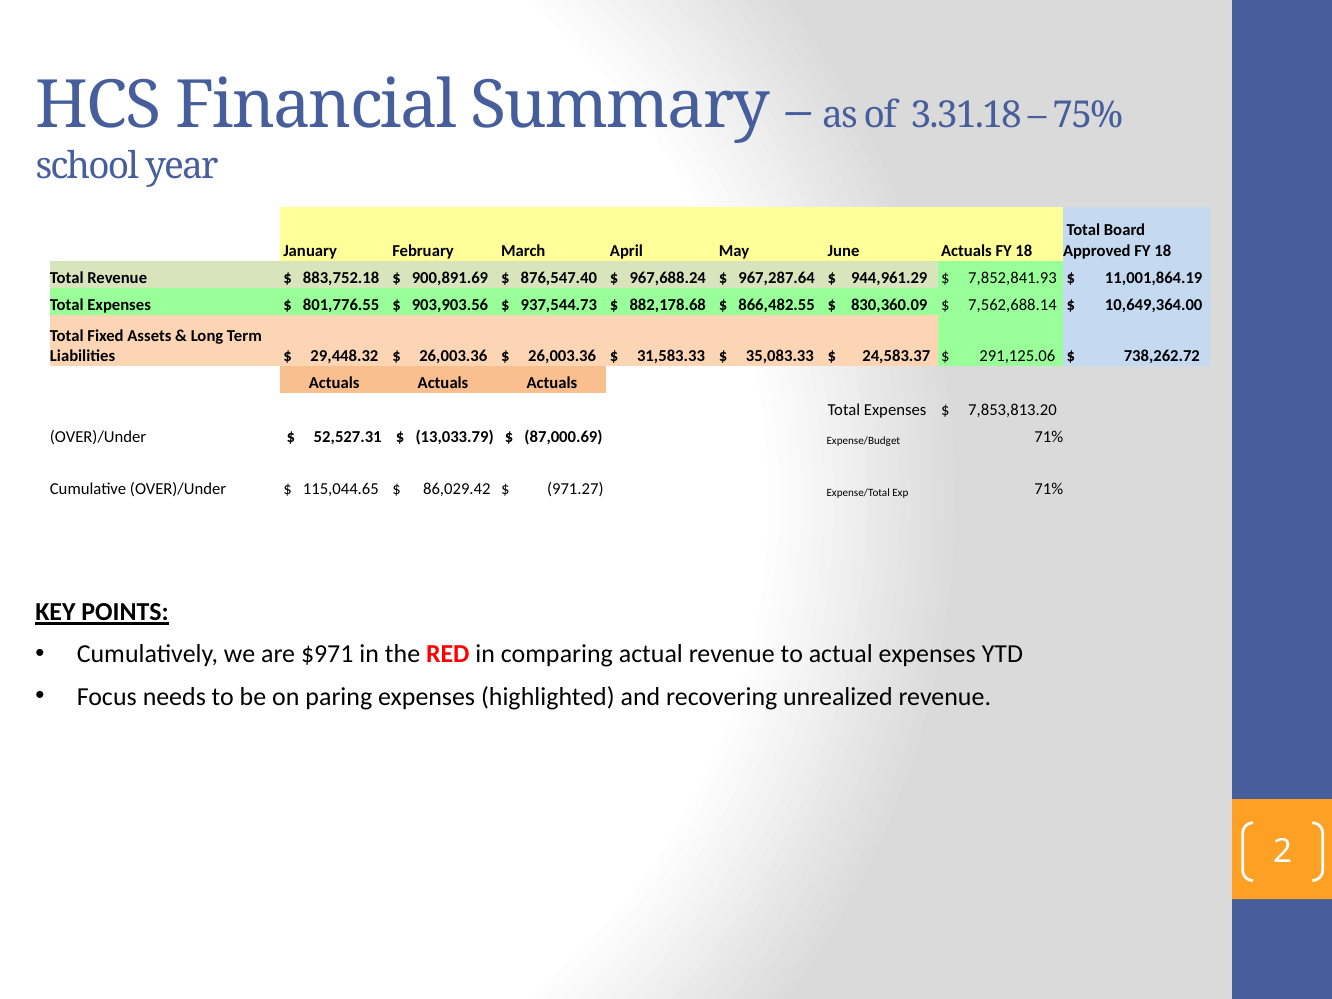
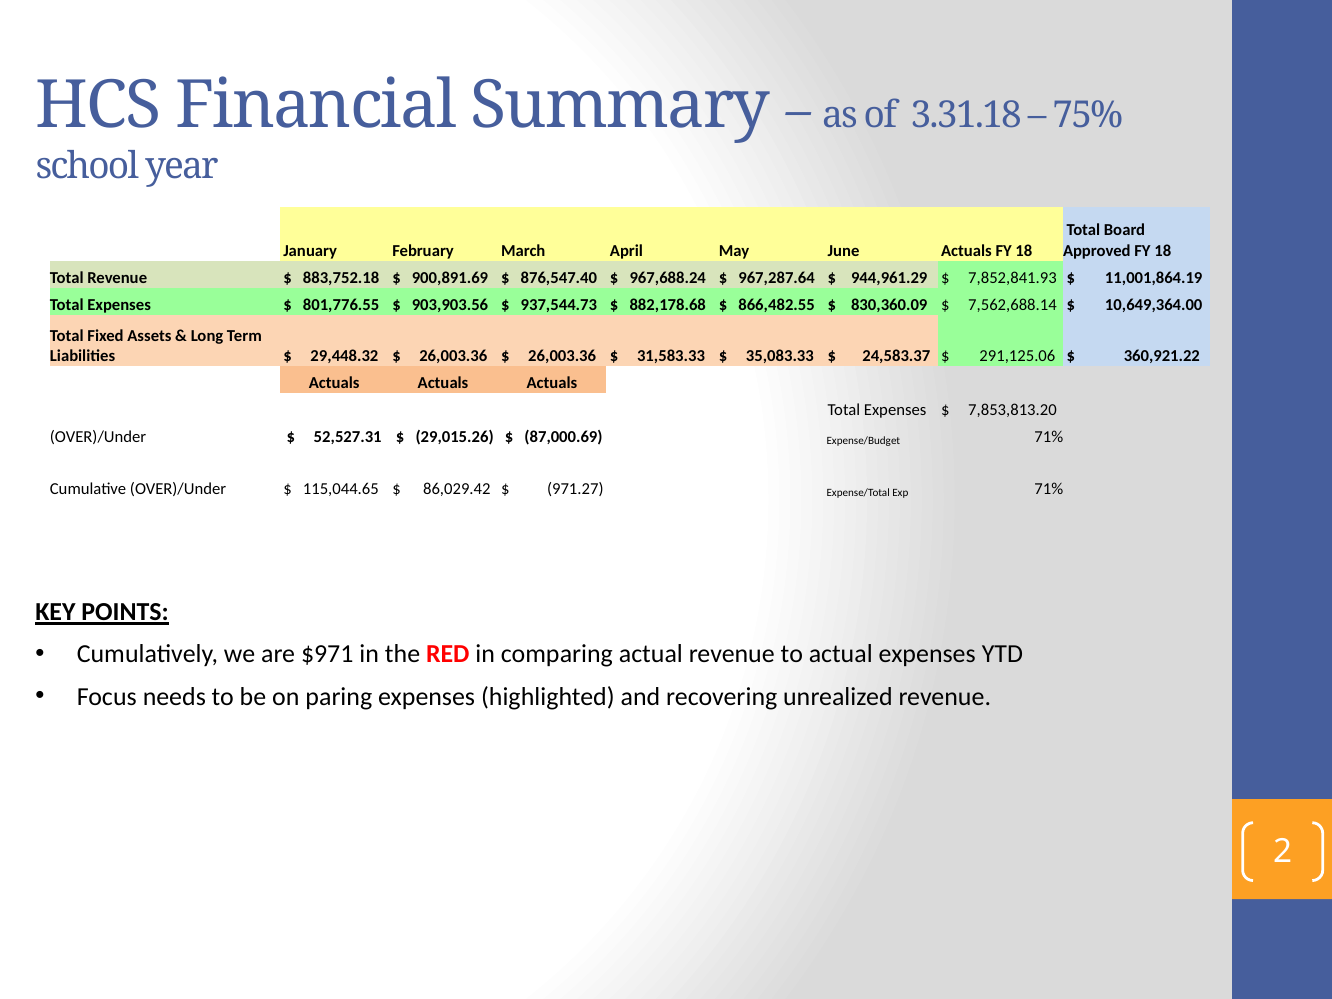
738,262.72: 738,262.72 -> 360,921.22 (1162, 356)
13,033.79: 13,033.79 -> 29,015.26 (455, 437)
